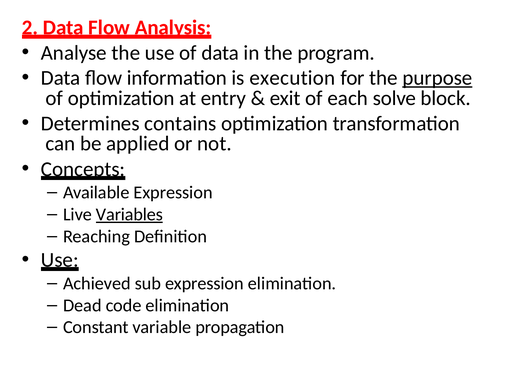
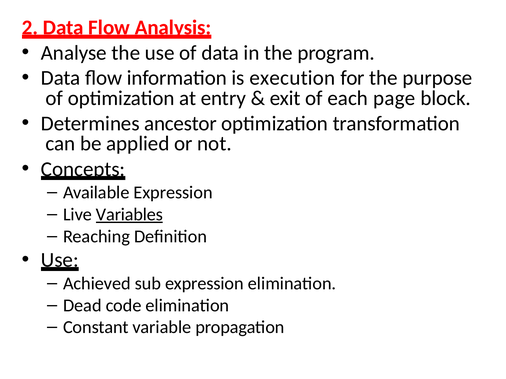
purpose underline: present -> none (437, 78)
solve: solve -> page (394, 98)
contains: contains -> ancestor (181, 124)
